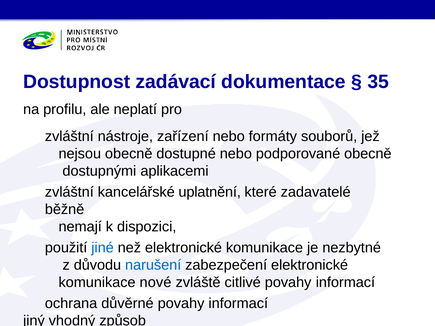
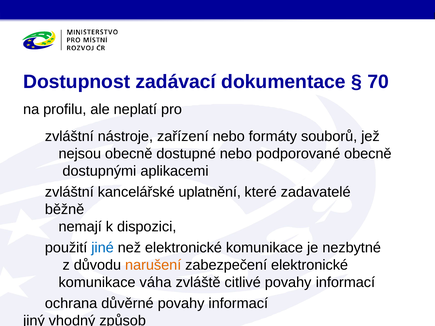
35: 35 -> 70 (378, 82)
narušení colour: blue -> orange (153, 265)
nové: nové -> váha (156, 283)
